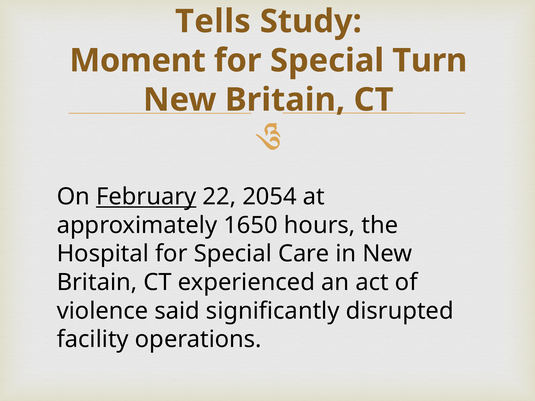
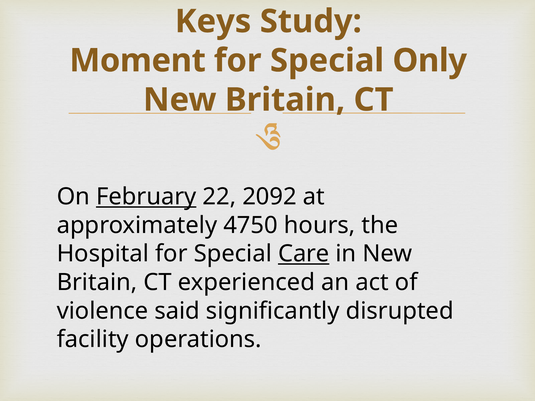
Tells: Tells -> Keys (213, 21)
Turn: Turn -> Only (430, 61)
2054: 2054 -> 2092 (270, 197)
1650: 1650 -> 4750 (251, 225)
Care underline: none -> present (304, 254)
